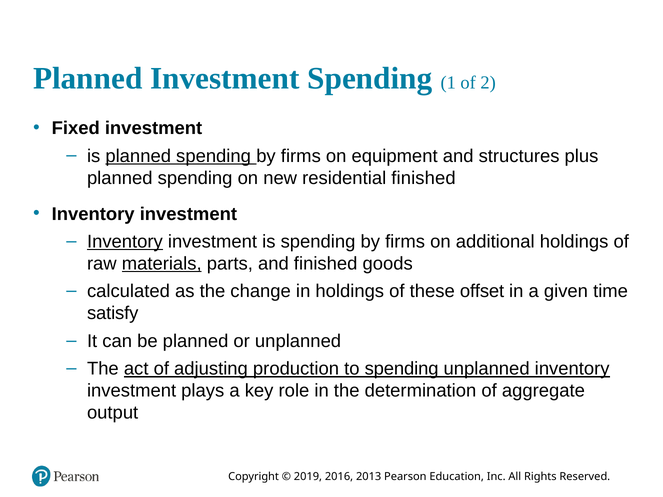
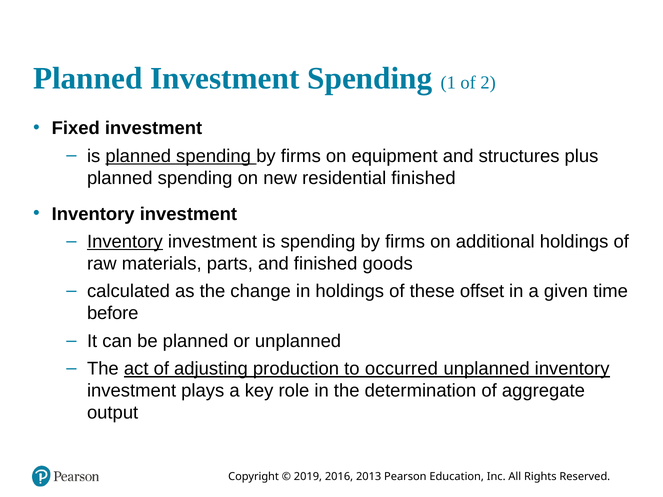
materials underline: present -> none (162, 264)
satisfy: satisfy -> before (113, 314)
to spending: spending -> occurred (401, 369)
